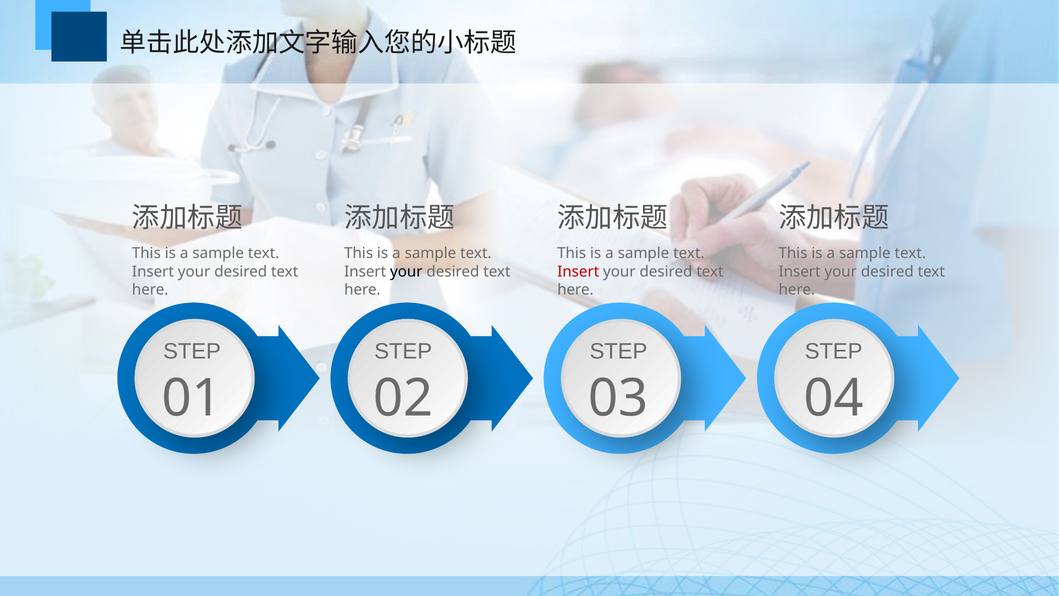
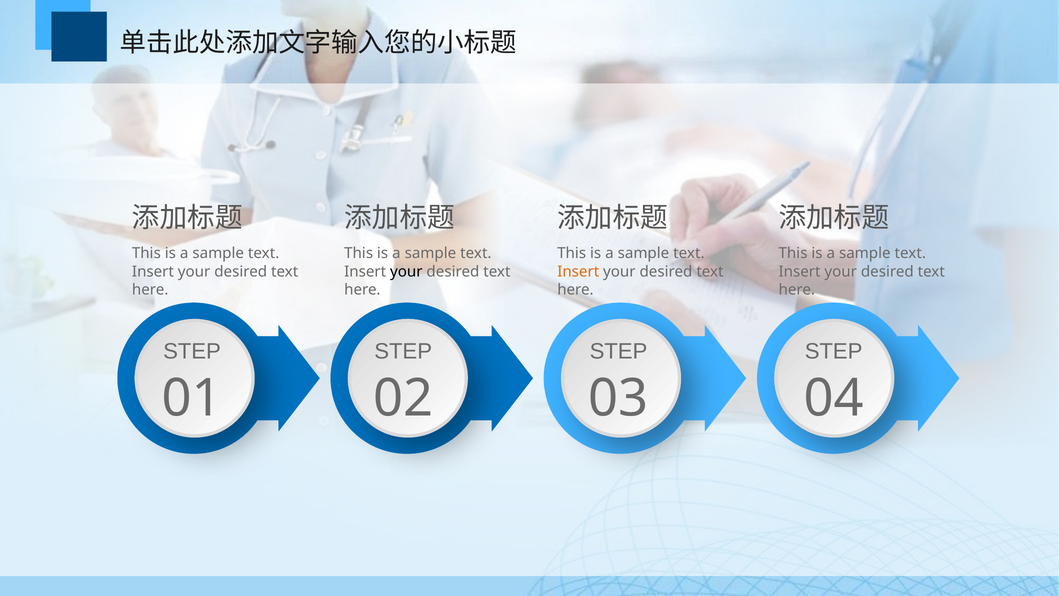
Insert colour: red -> orange (578, 271)
